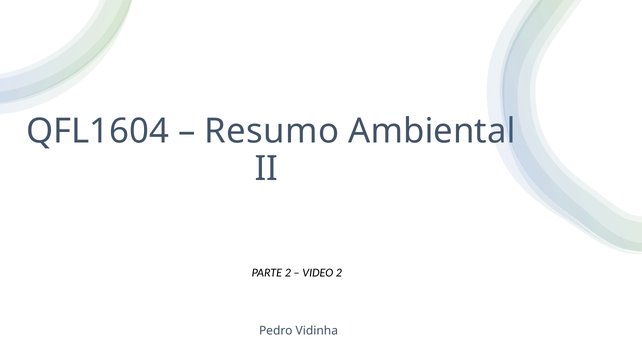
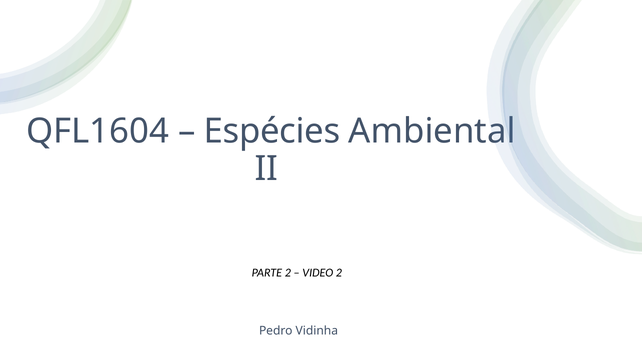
Resumo: Resumo -> Espécies (272, 131)
